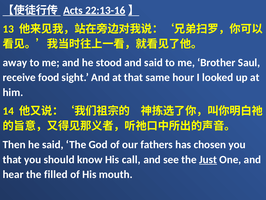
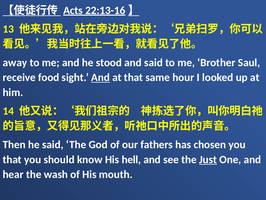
And underline: none -> present (100, 77)
call: call -> hell (131, 159)
filled: filled -> wash (56, 174)
